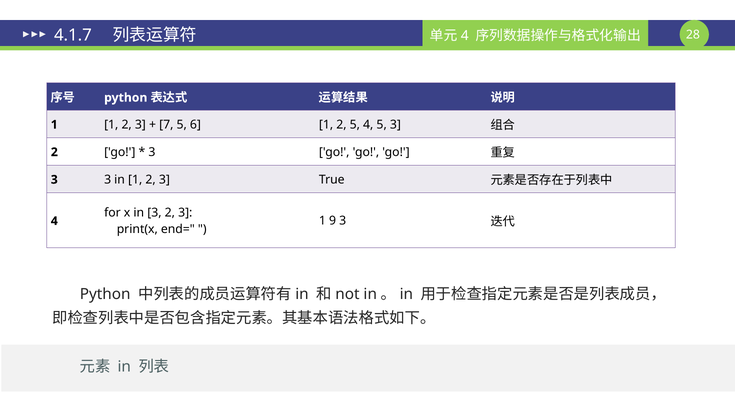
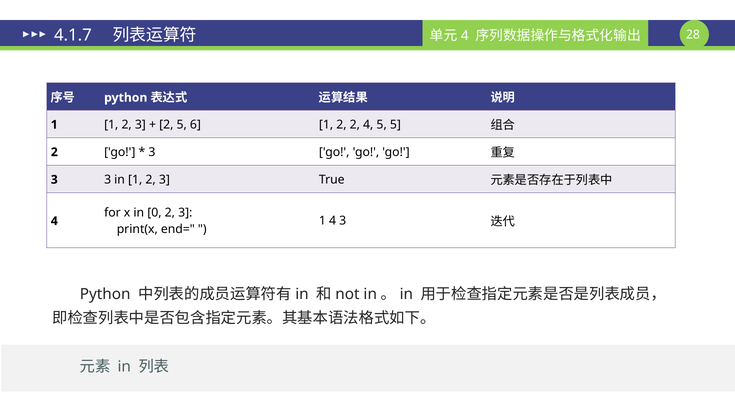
7: 7 -> 2 (166, 125)
2 5: 5 -> 2 (355, 125)
5 3: 3 -> 5 (395, 125)
in 3: 3 -> 0 (154, 213)
1 9: 9 -> 4 (333, 221)
